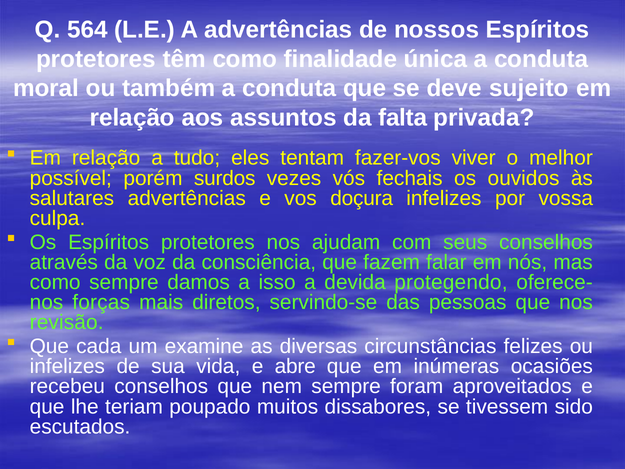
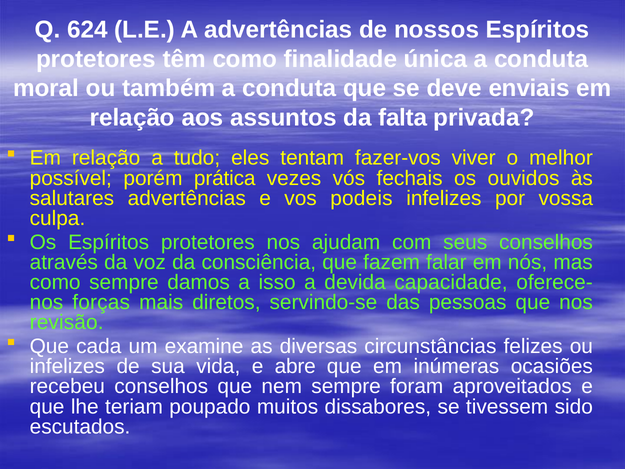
564: 564 -> 624 (87, 30)
sujeito: sujeito -> enviais (529, 88)
surdos: surdos -> prática (225, 178)
doçura: doçura -> podeis (361, 198)
protegendo: protegendo -> capacidade (451, 282)
